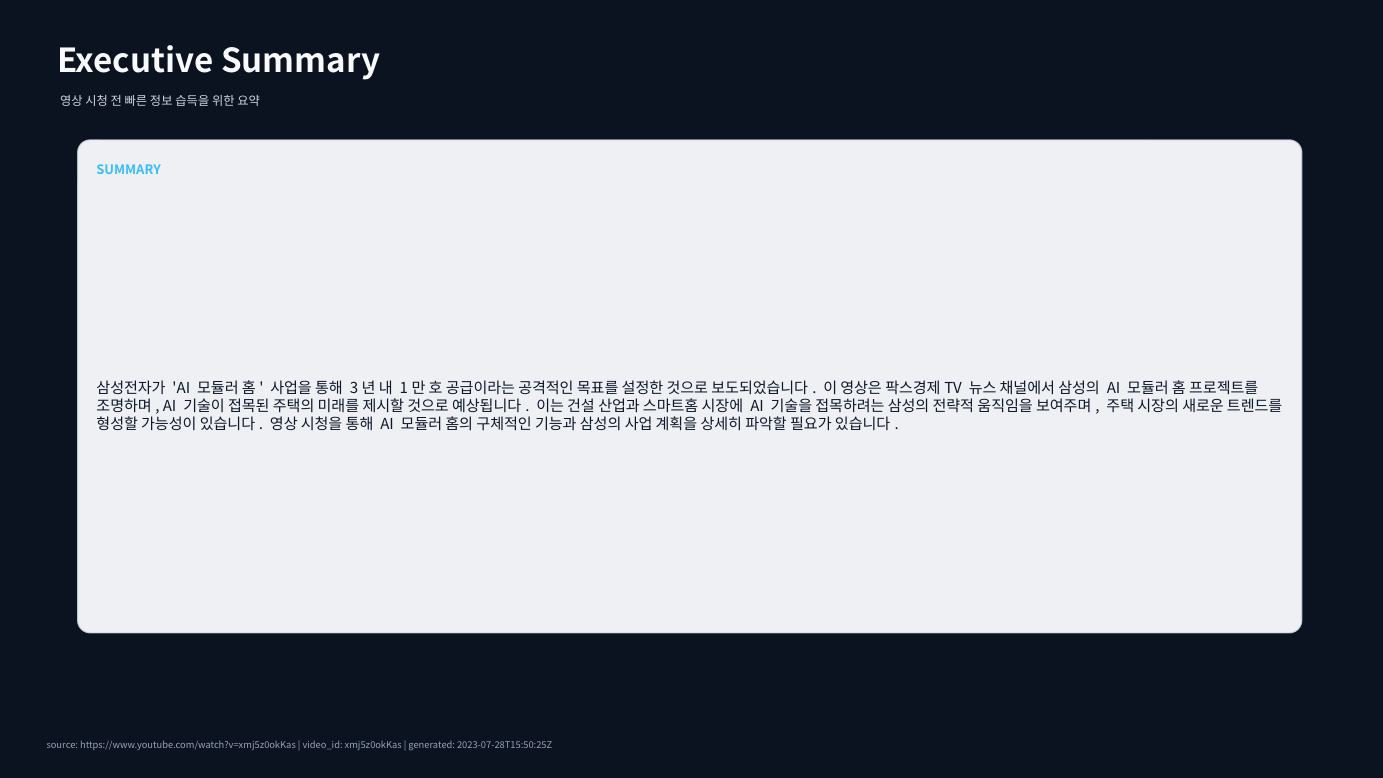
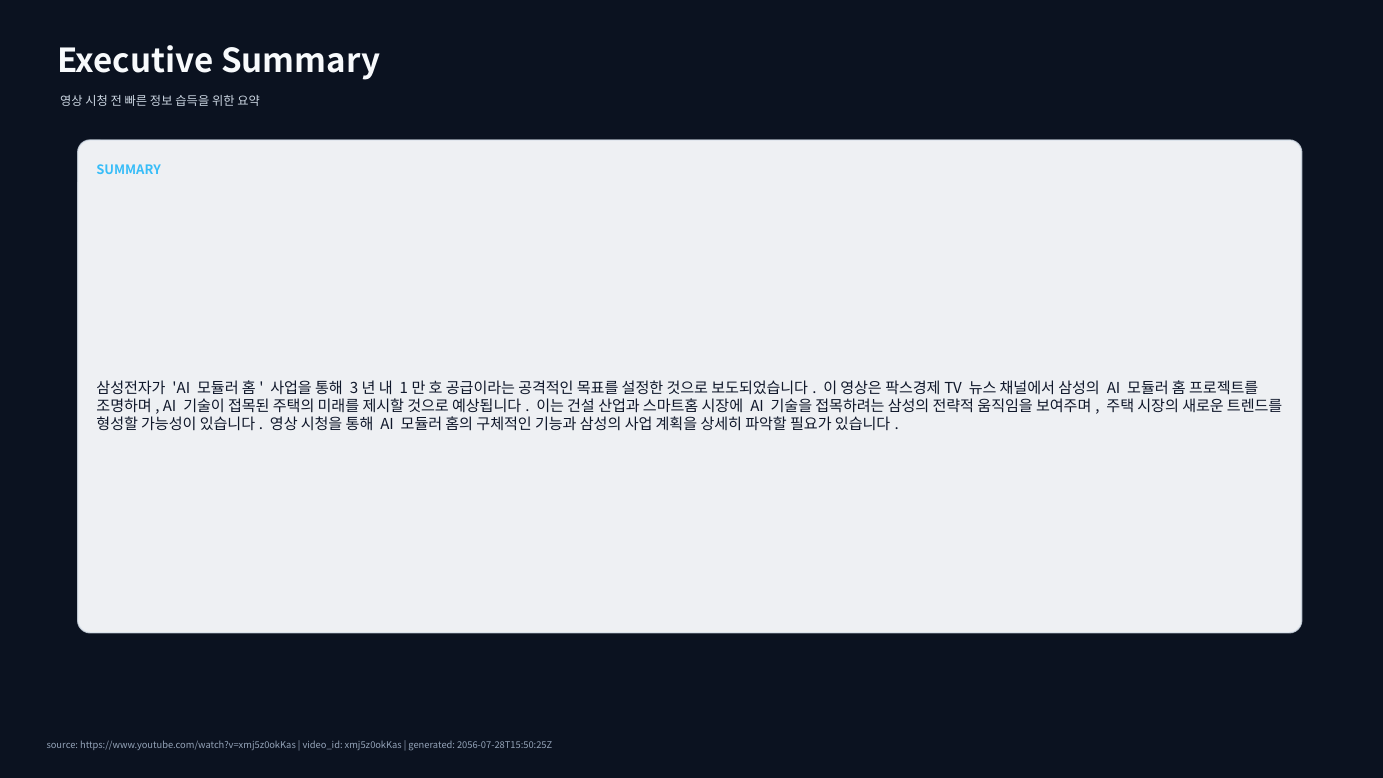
2023-07-28T15:50:25Z: 2023-07-28T15:50:25Z -> 2056-07-28T15:50:25Z (505, 745)
